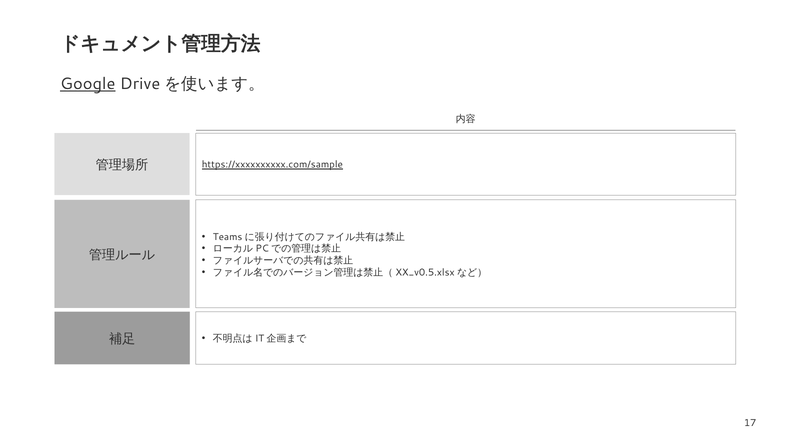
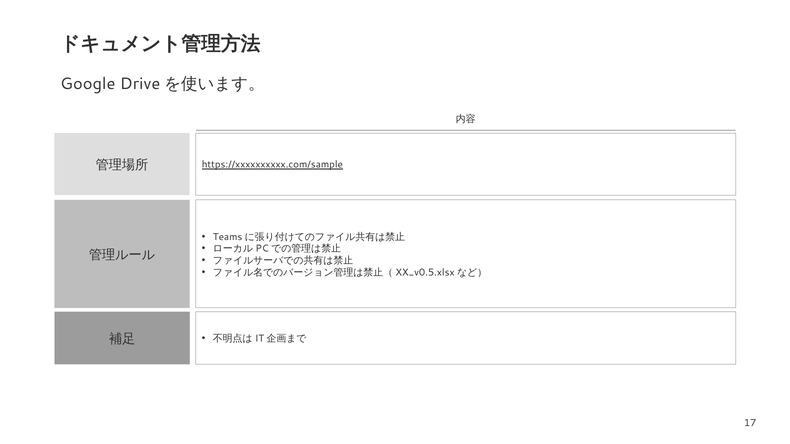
Google underline: present -> none (88, 84)
